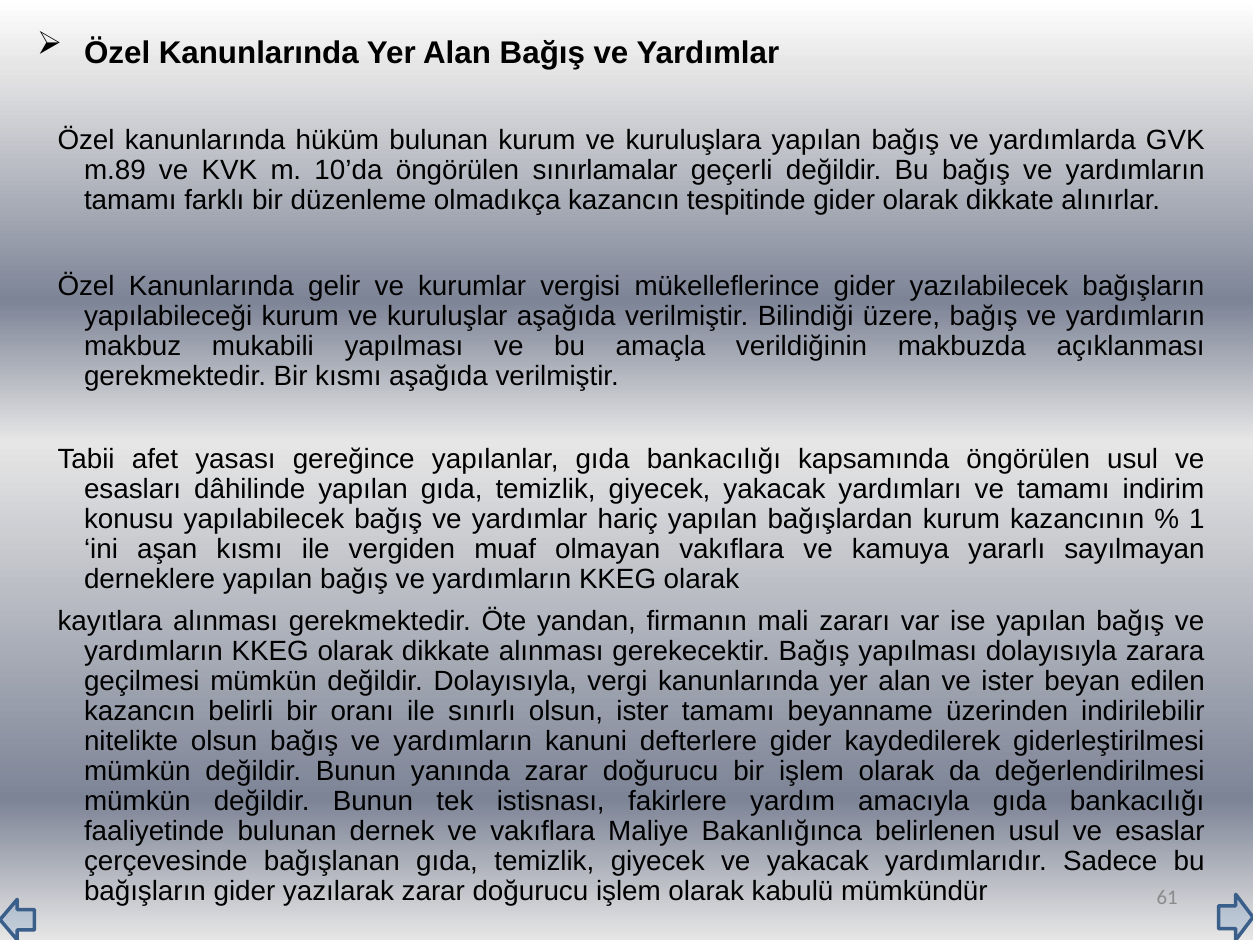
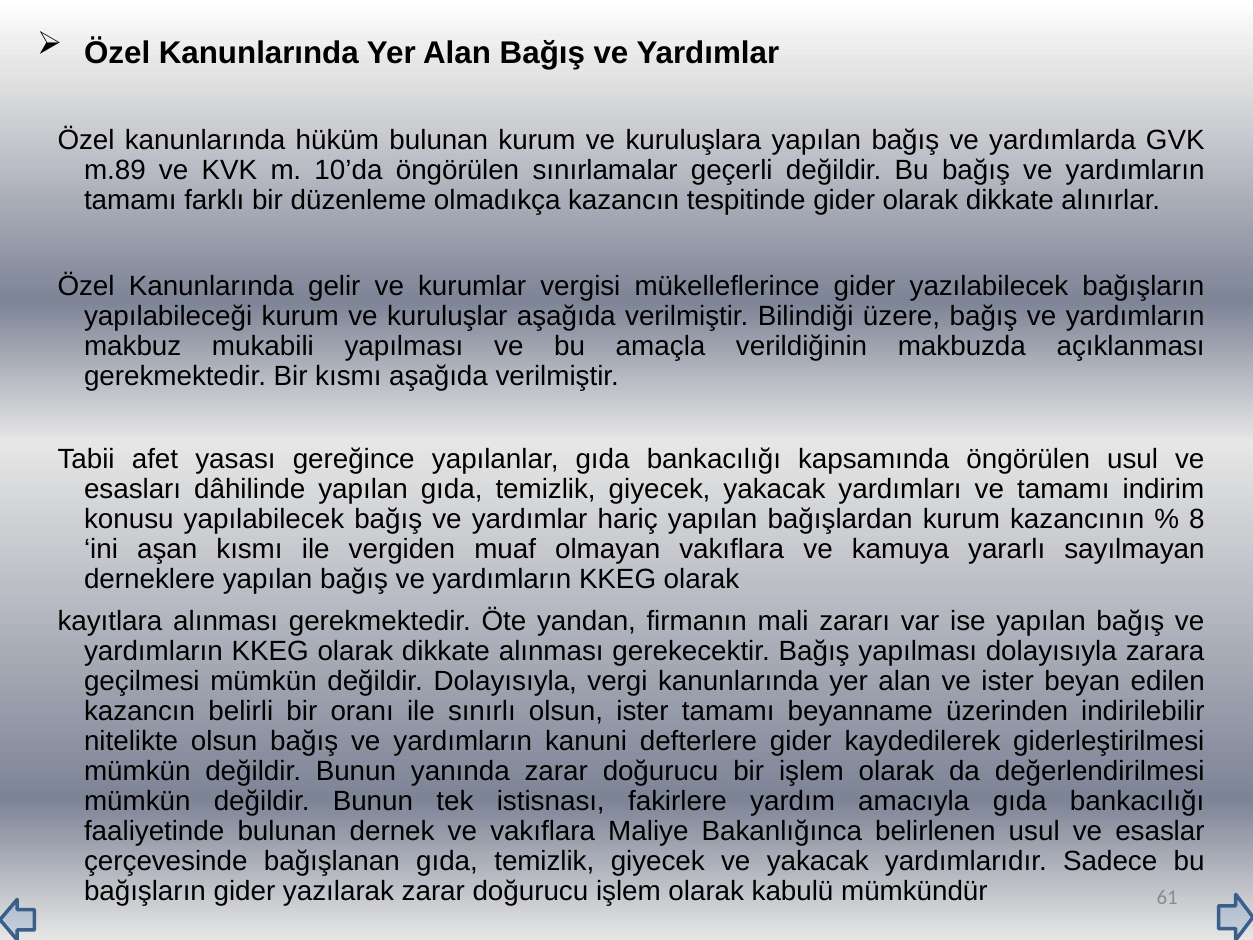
1: 1 -> 8 (1197, 519)
